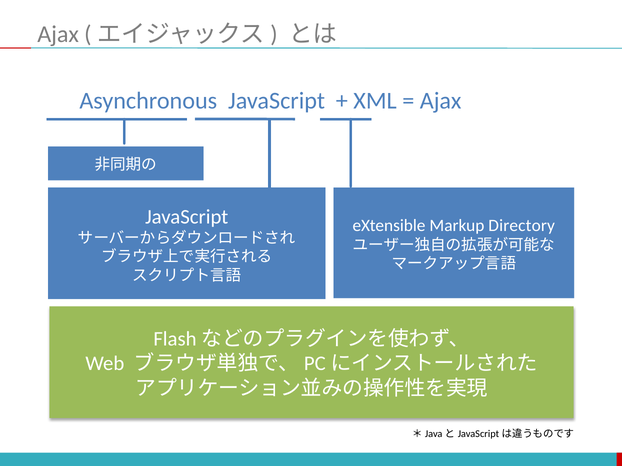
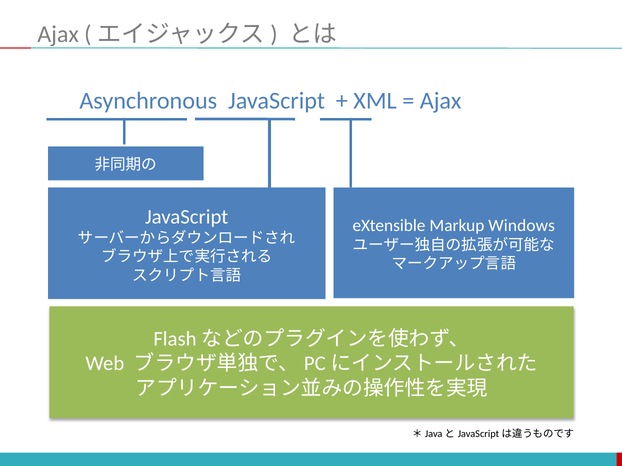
Directory: Directory -> Windows (522, 226)
